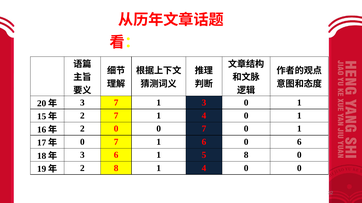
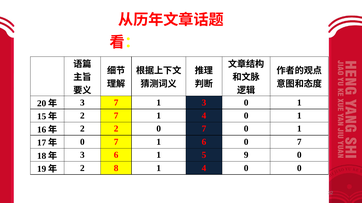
2 0: 0 -> 2 (116, 129)
6 0 6: 6 -> 7 (299, 142)
5 8: 8 -> 9 (246, 155)
